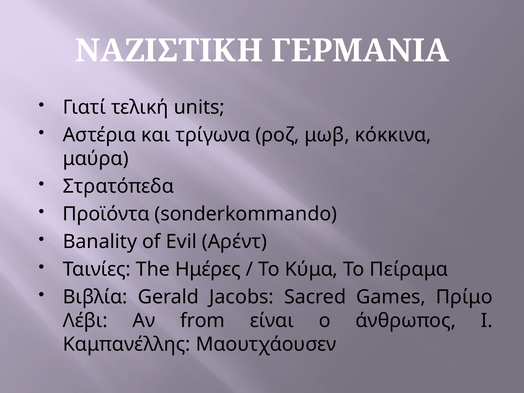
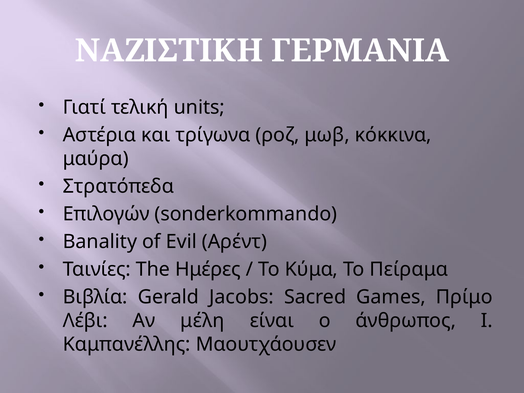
Προϊόντα: Προϊόντα -> Επιλογών (106, 214)
from: from -> μέλη (202, 321)
